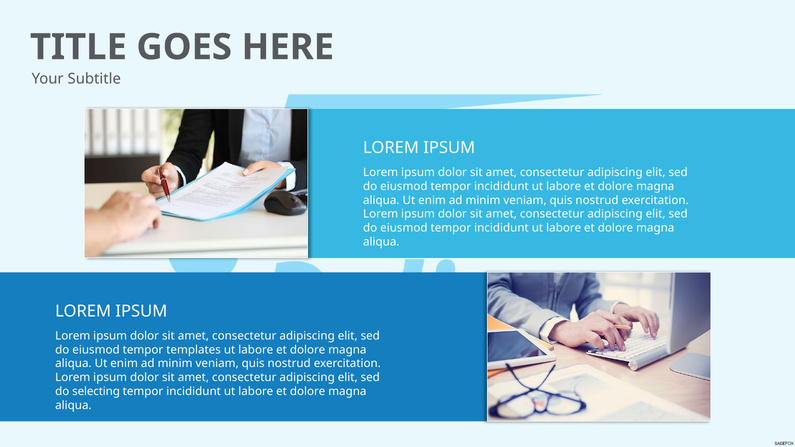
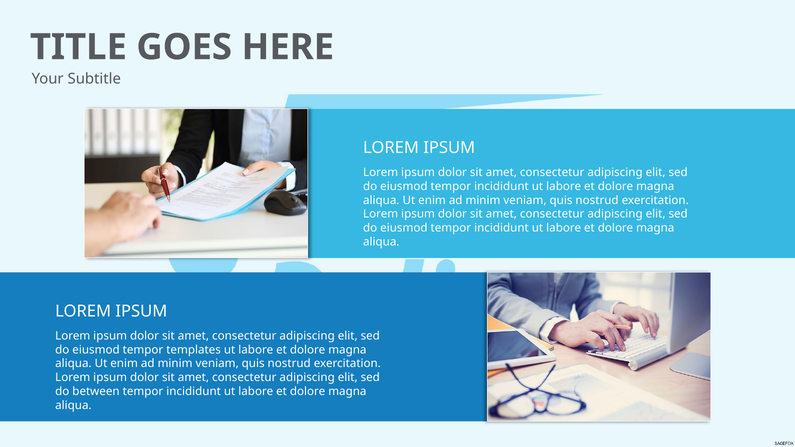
selecting: selecting -> between (96, 392)
